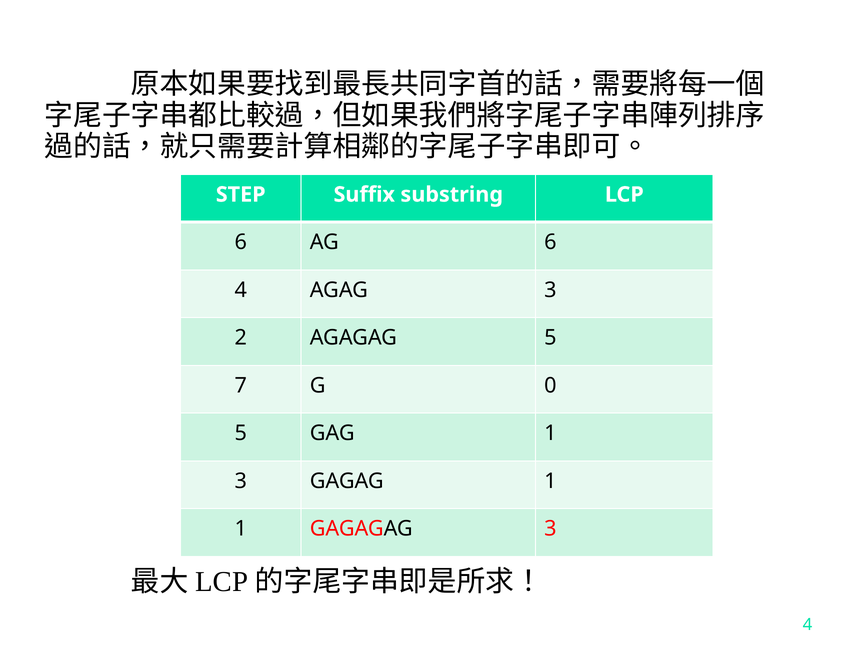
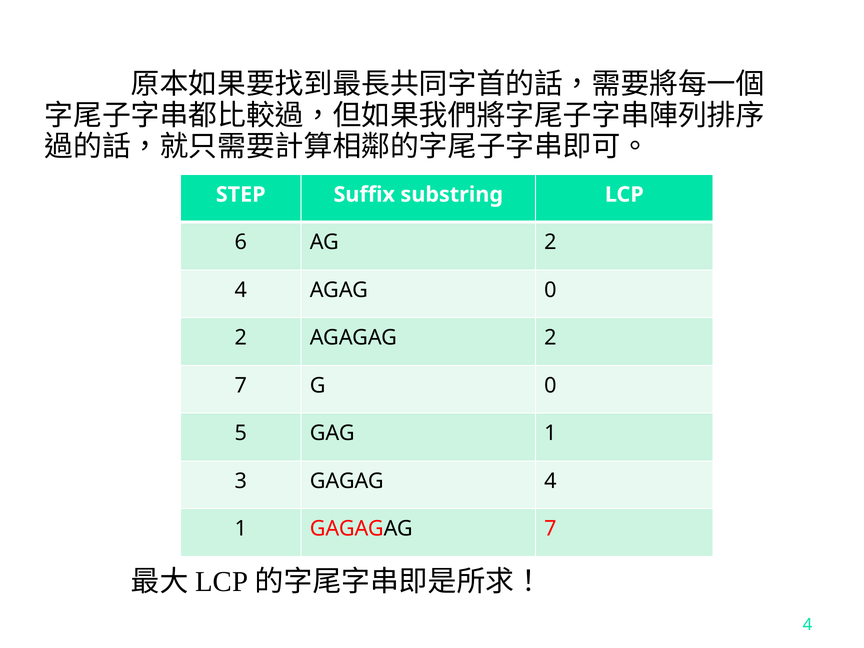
AG 6: 6 -> 2 (550, 242)
AGAG 3: 3 -> 0 (550, 290)
AGAGAG 5: 5 -> 2 (550, 338)
GAGAG 1: 1 -> 4 (550, 481)
GAGAGAG 3: 3 -> 7 (550, 529)
